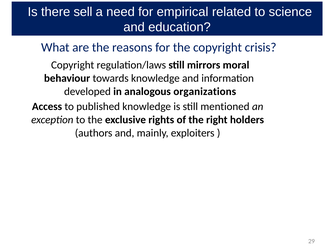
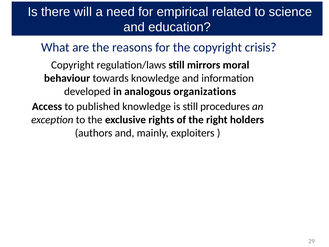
sell: sell -> will (83, 12)
mentioned: mentioned -> procedures (225, 106)
